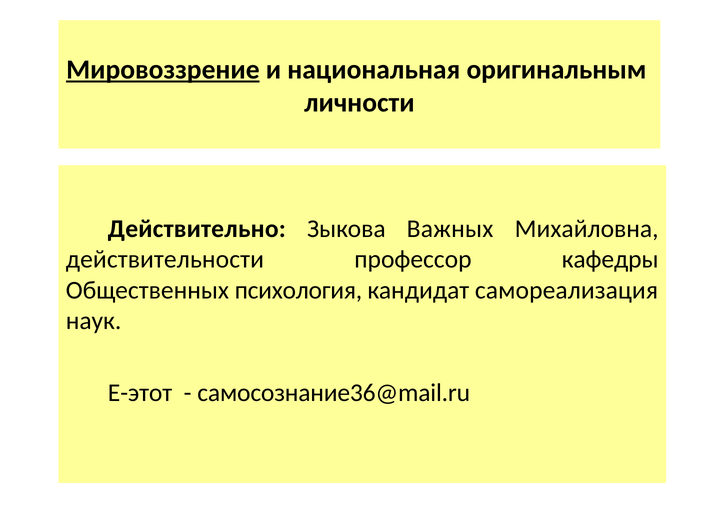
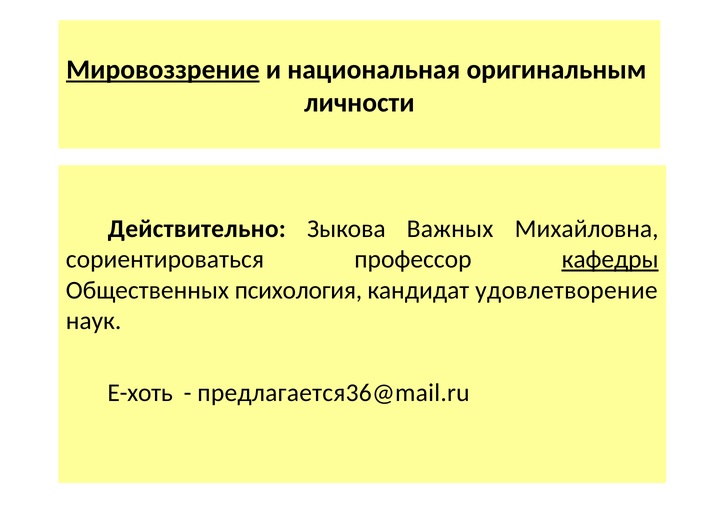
действительности: действительности -> сориентироваться (165, 260)
кафедры underline: none -> present (610, 260)
самореализация: самореализация -> удовлетворение (566, 290)
E-этот: E-этот -> E-хоть (140, 393)
самосознание36@mail.ru: самосознание36@mail.ru -> предлагается36@mail.ru (333, 393)
